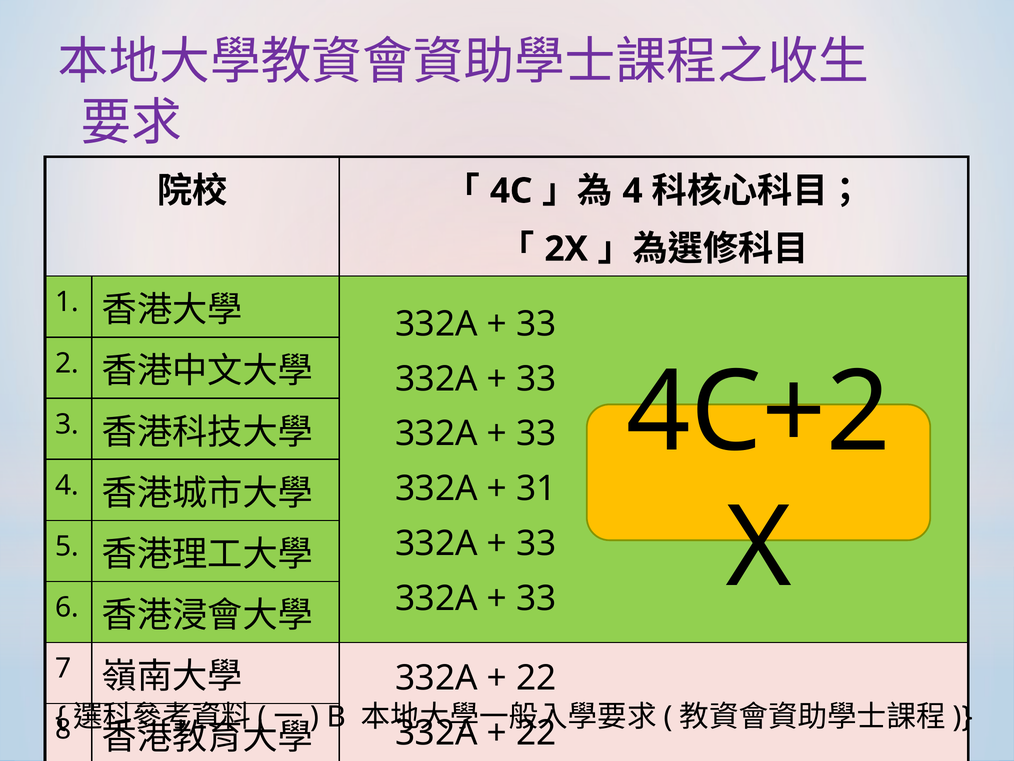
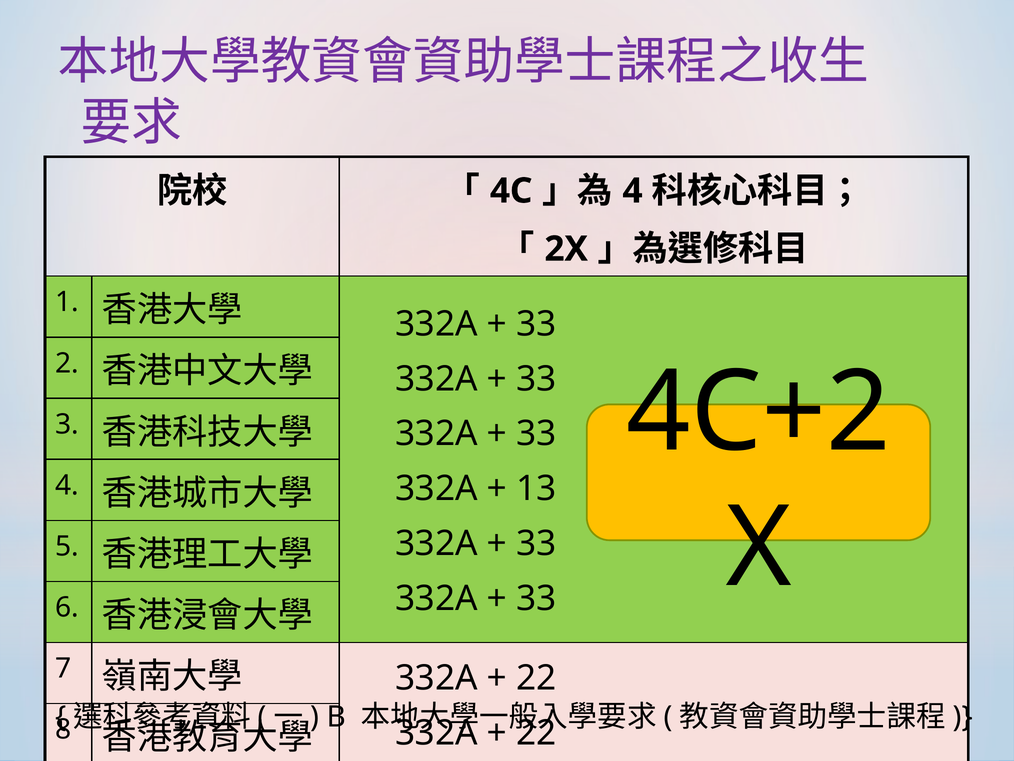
31: 31 -> 13 (536, 488)
